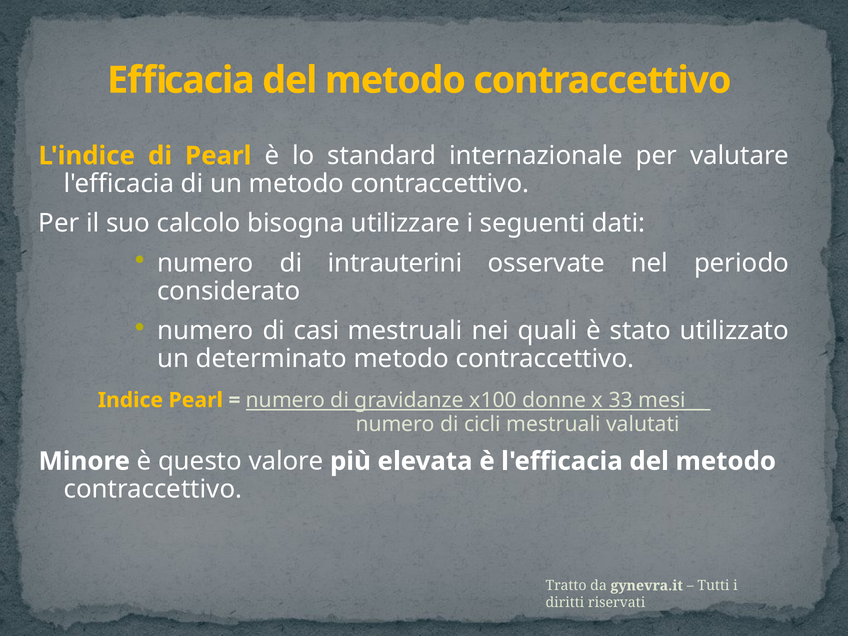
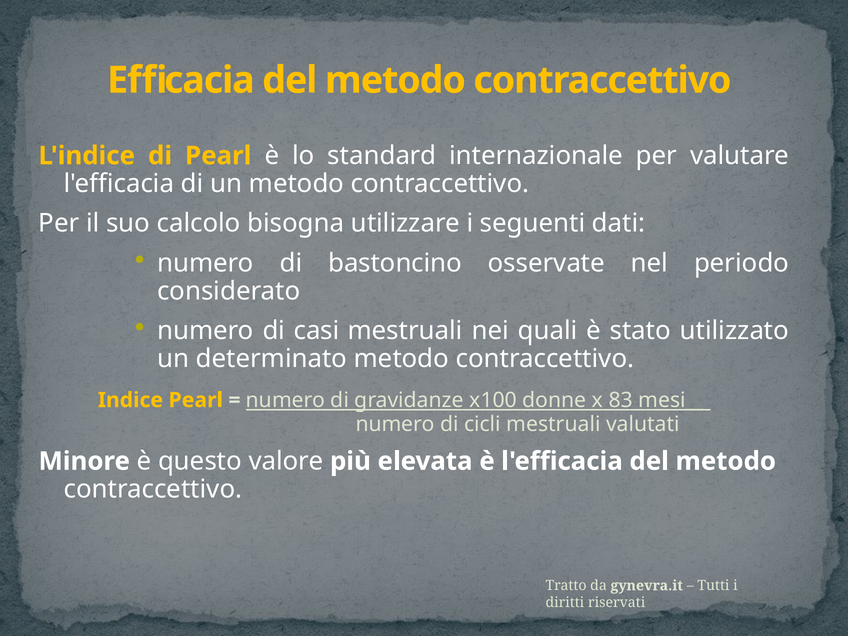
intrauterini: intrauterini -> bastoncino (395, 263)
33: 33 -> 83 (621, 400)
